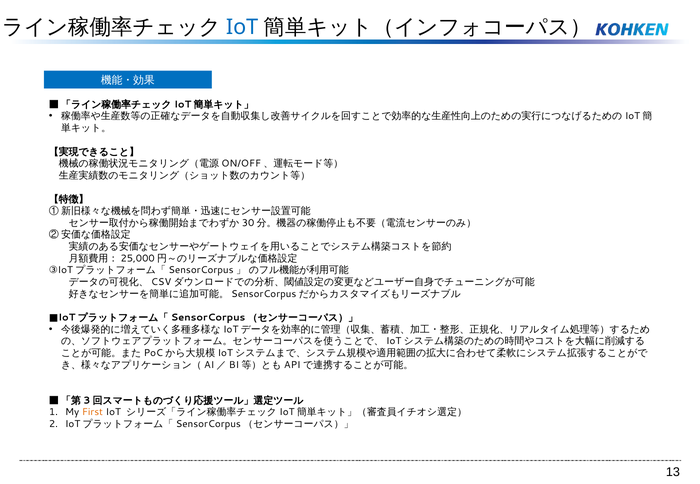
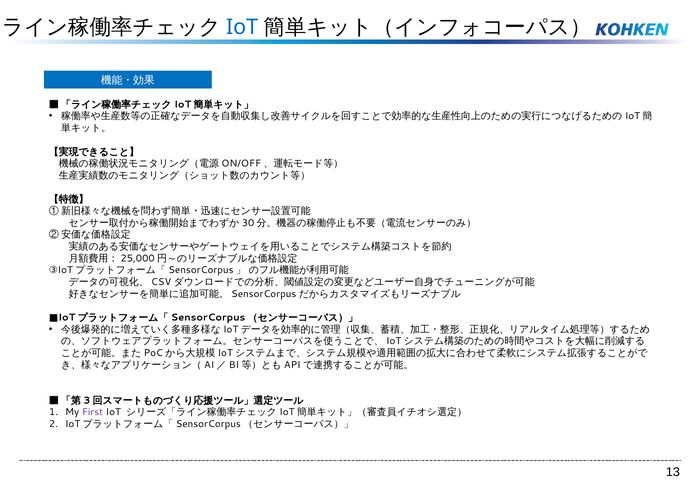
First colour: orange -> purple (92, 413)
